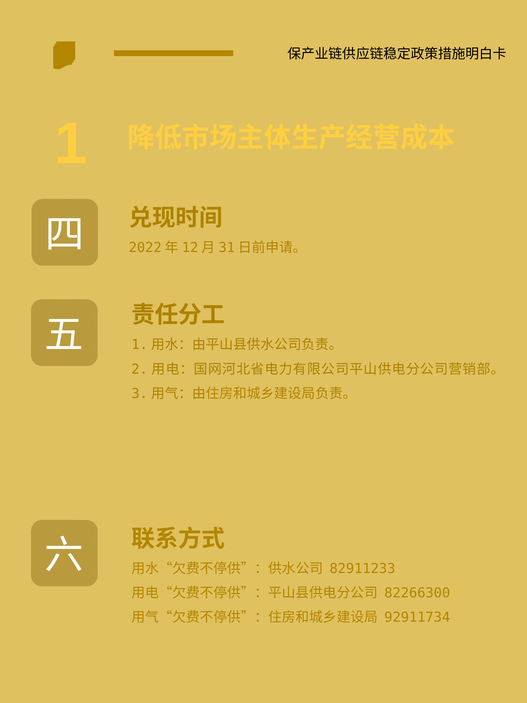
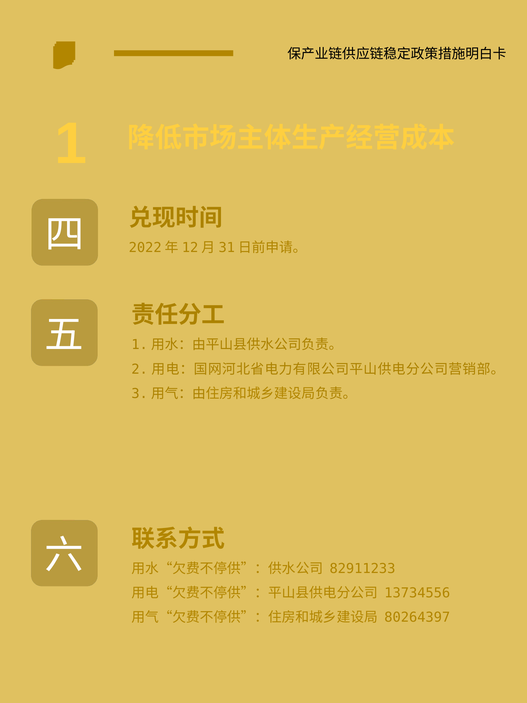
82266300: 82266300 -> 13734556 (417, 593)
92911734: 92911734 -> 80264397 (417, 617)
